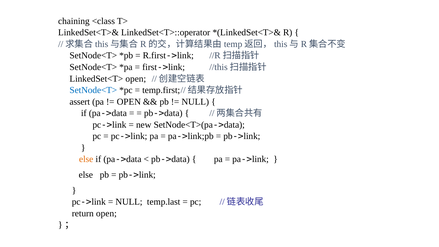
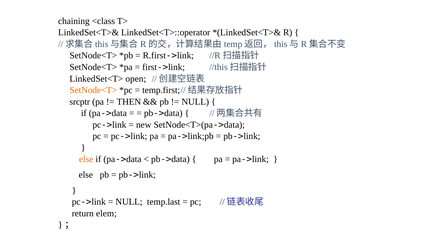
SetNode<T> colour: blue -> orange (93, 90)
assert: assert -> srcptr (80, 102)
OPEN: OPEN -> THEN (129, 102)
return open: open -> elem (106, 213)
